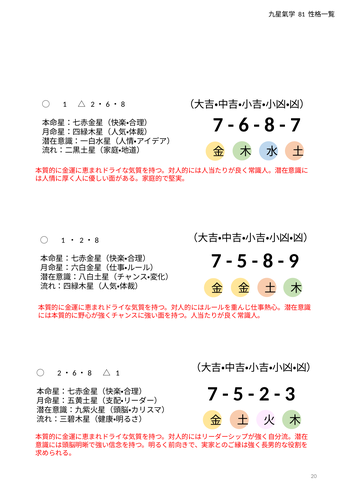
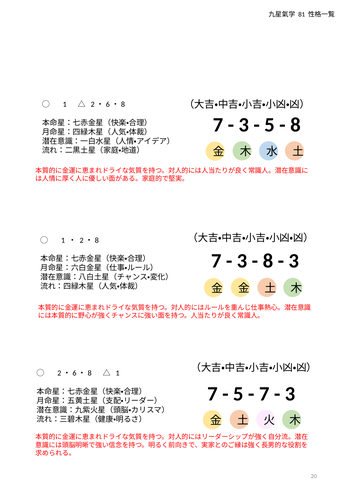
6: 6 -> 3 (244, 125)
8: 8 -> 5 (270, 125)
7: 7 -> 8 (296, 125)
5: 5 -> 3 (242, 261)
9: 9 -> 3 (294, 261)
2: 2 -> 7 (264, 393)
